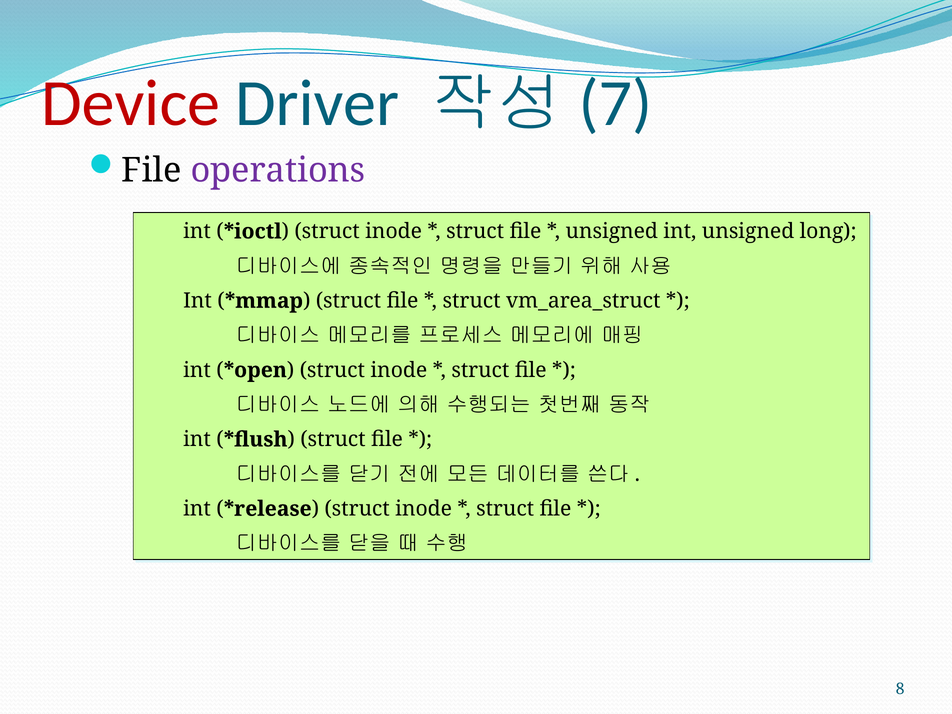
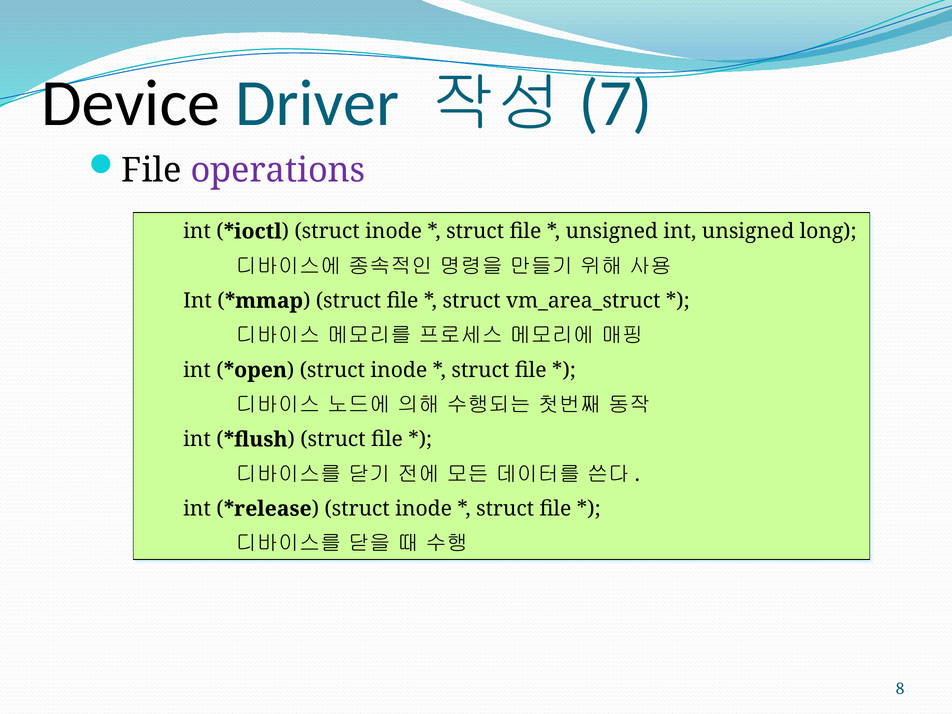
Device colour: red -> black (131, 104)
